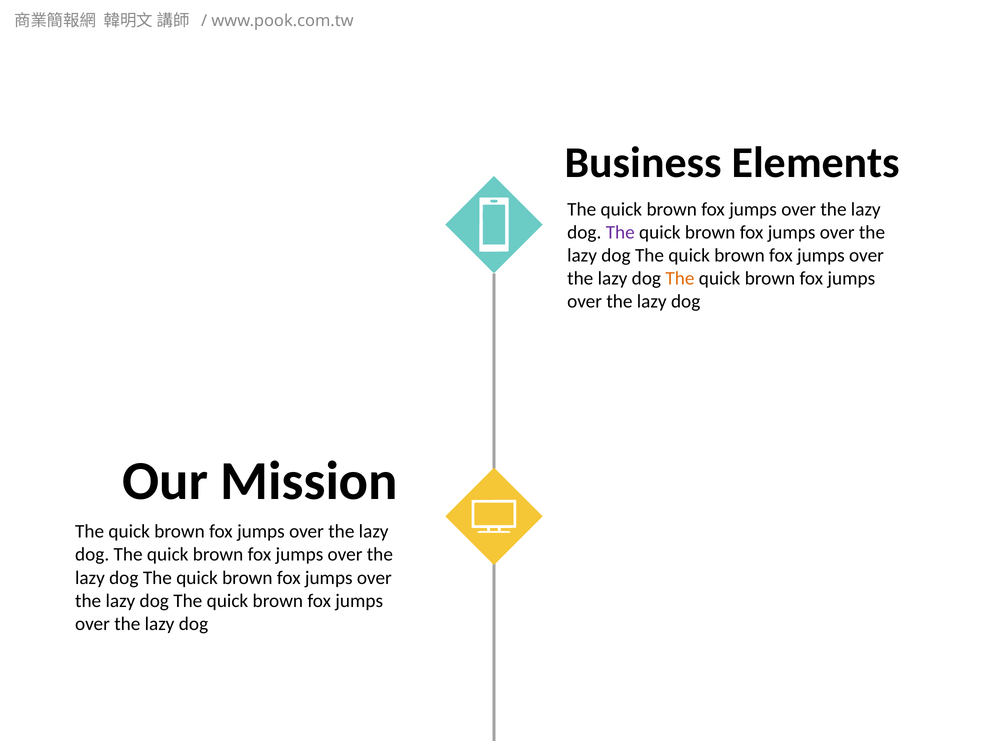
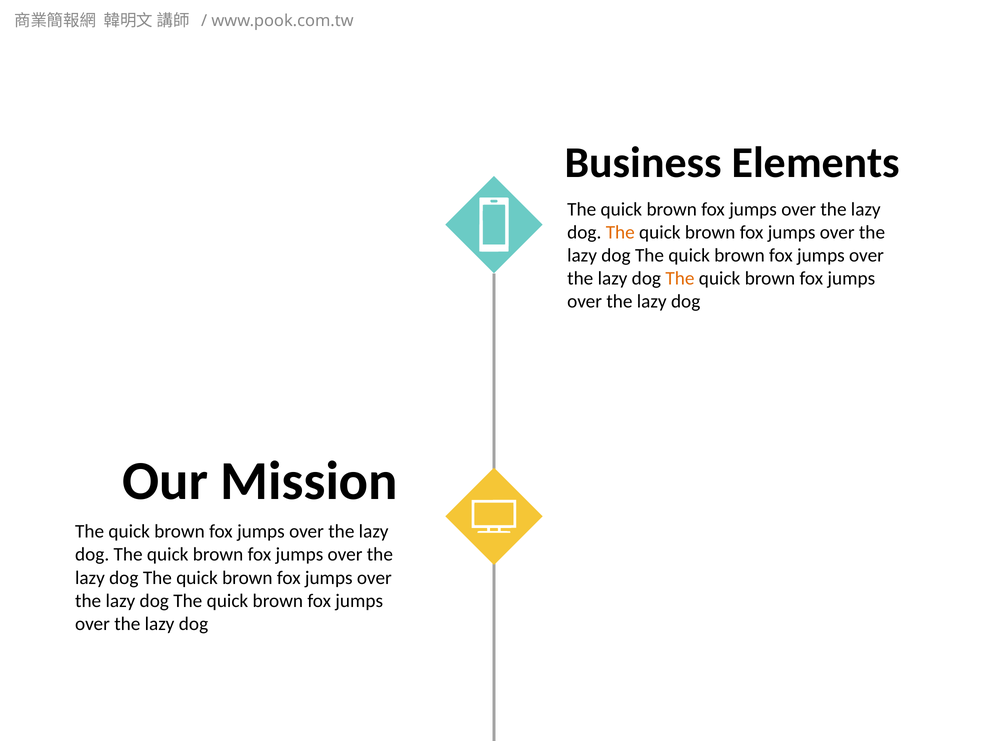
The colour: purple -> orange (620, 232)
